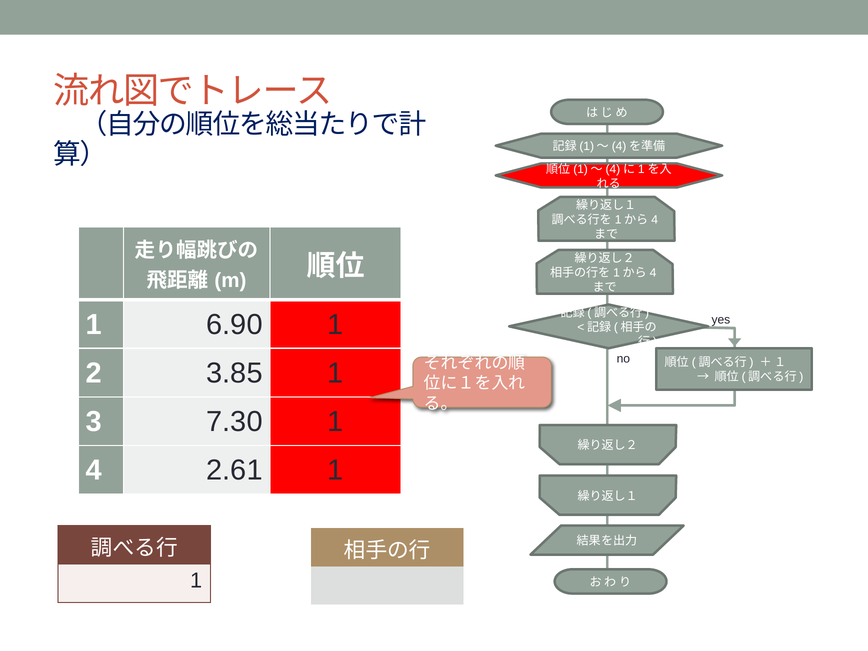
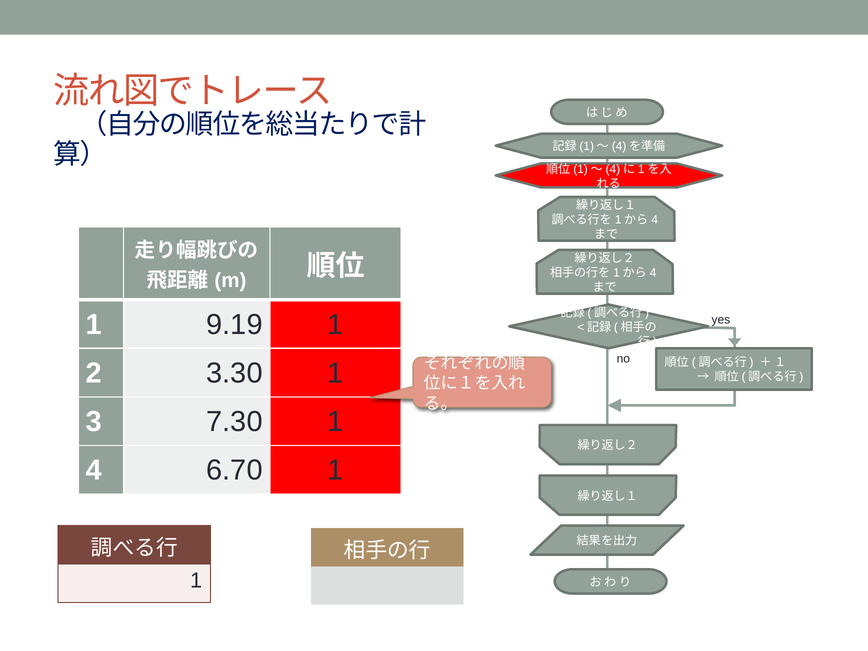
6.90: 6.90 -> 9.19 (234, 324)
3.85: 3.85 -> 3.30 (234, 373)
2.61: 2.61 -> 6.70 (234, 470)
